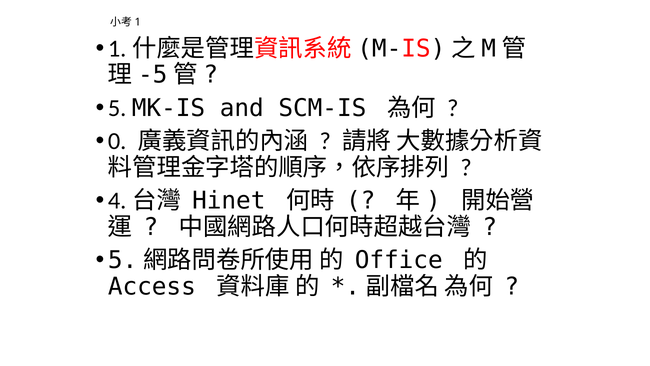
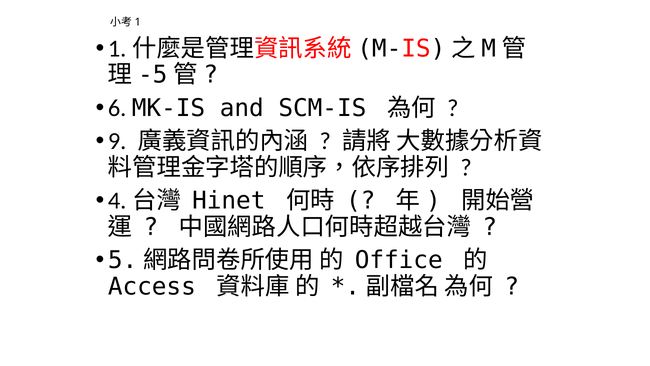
5: 5 -> 6 (117, 108)
0: 0 -> 9 (117, 141)
